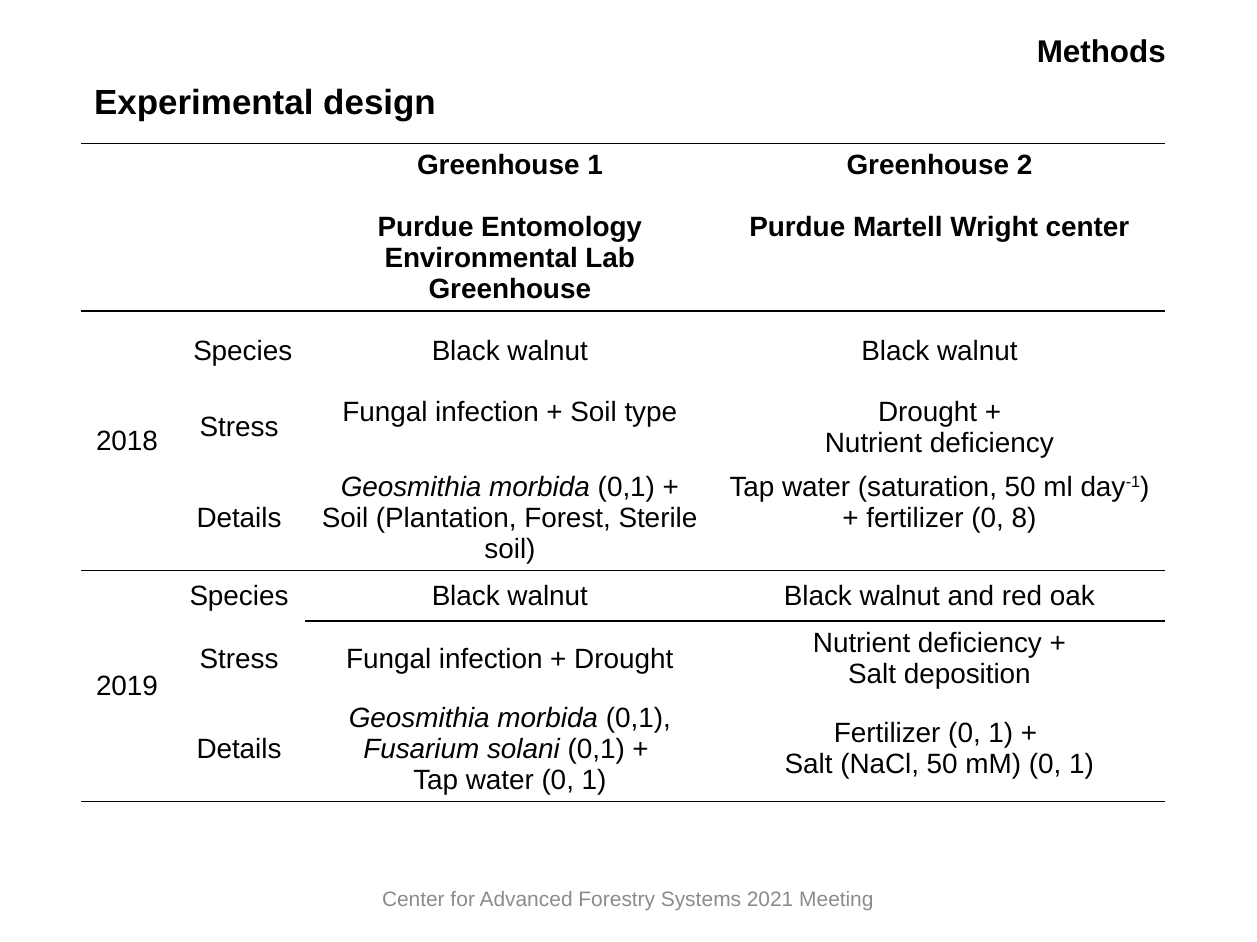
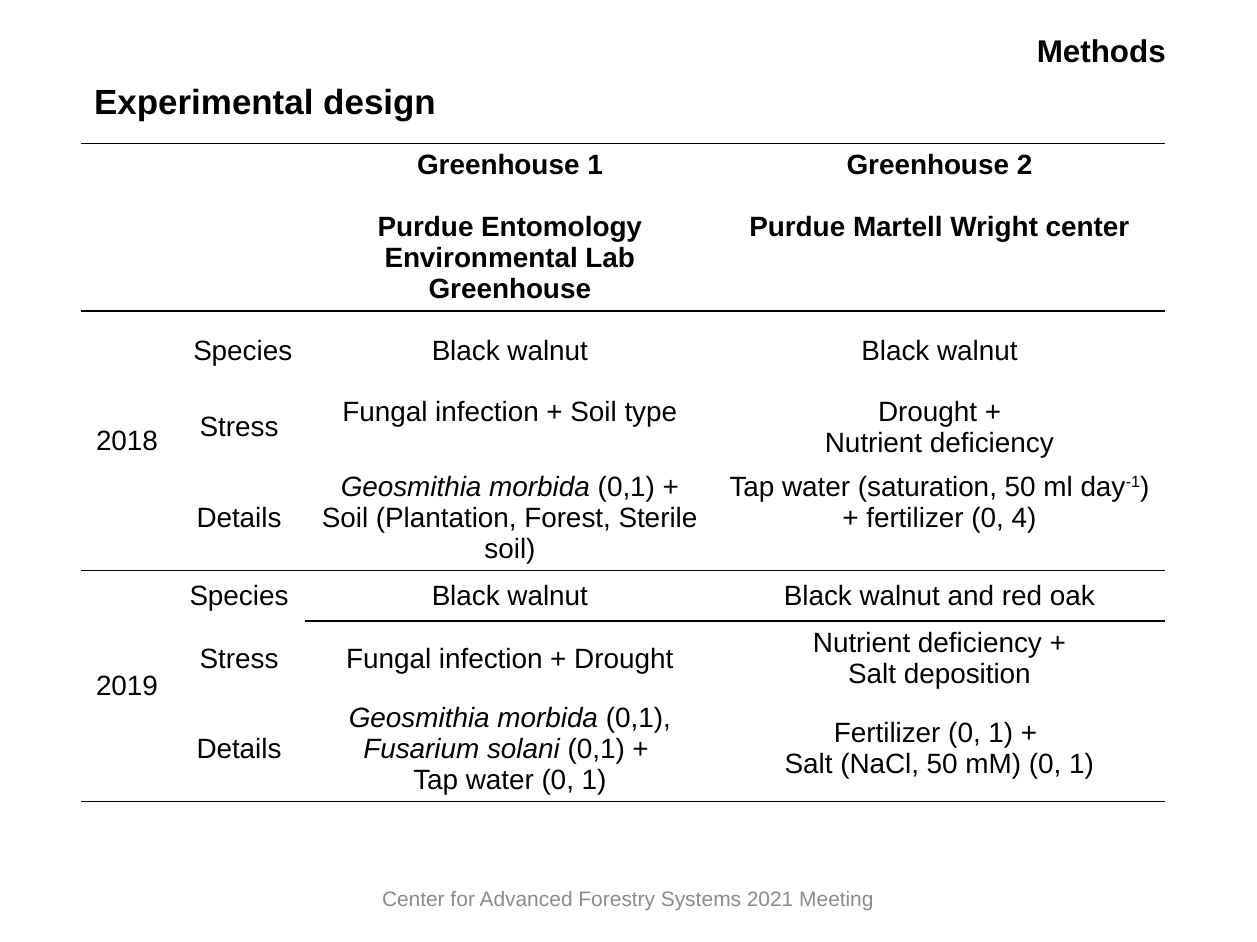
8: 8 -> 4 (1024, 518)
